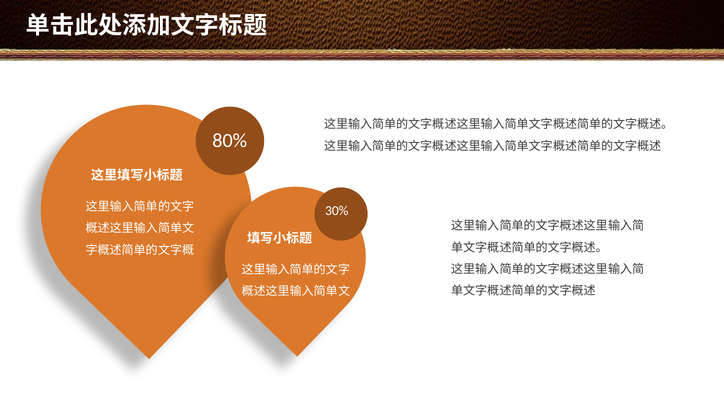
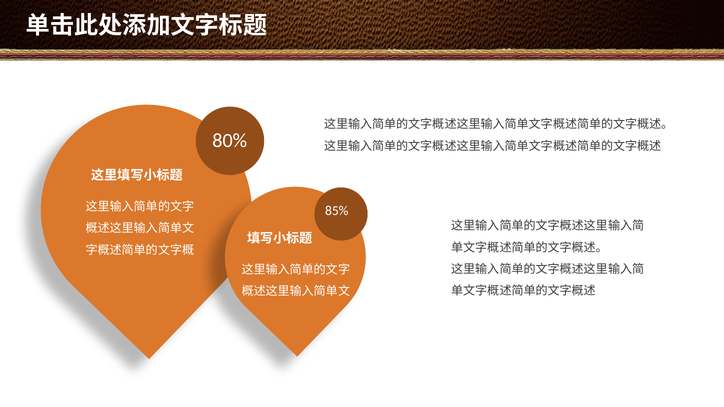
30%: 30% -> 85% (337, 211)
